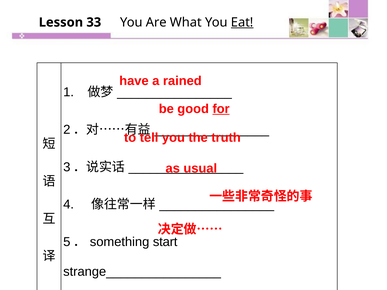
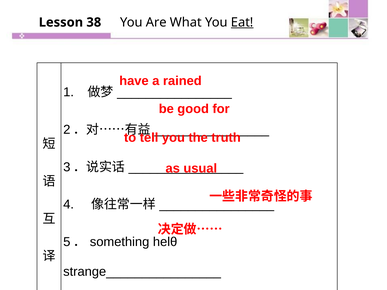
33: 33 -> 38 (94, 22)
for underline: present -> none (221, 109)
start: start -> helθ (165, 242)
